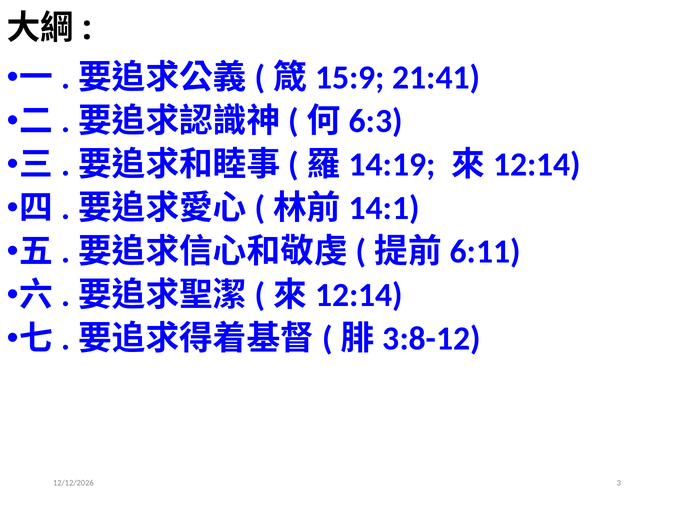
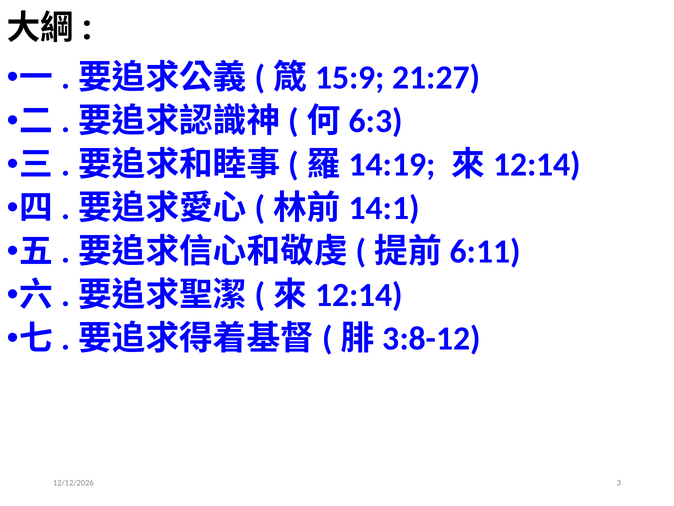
21:41: 21:41 -> 21:27 (436, 78)
